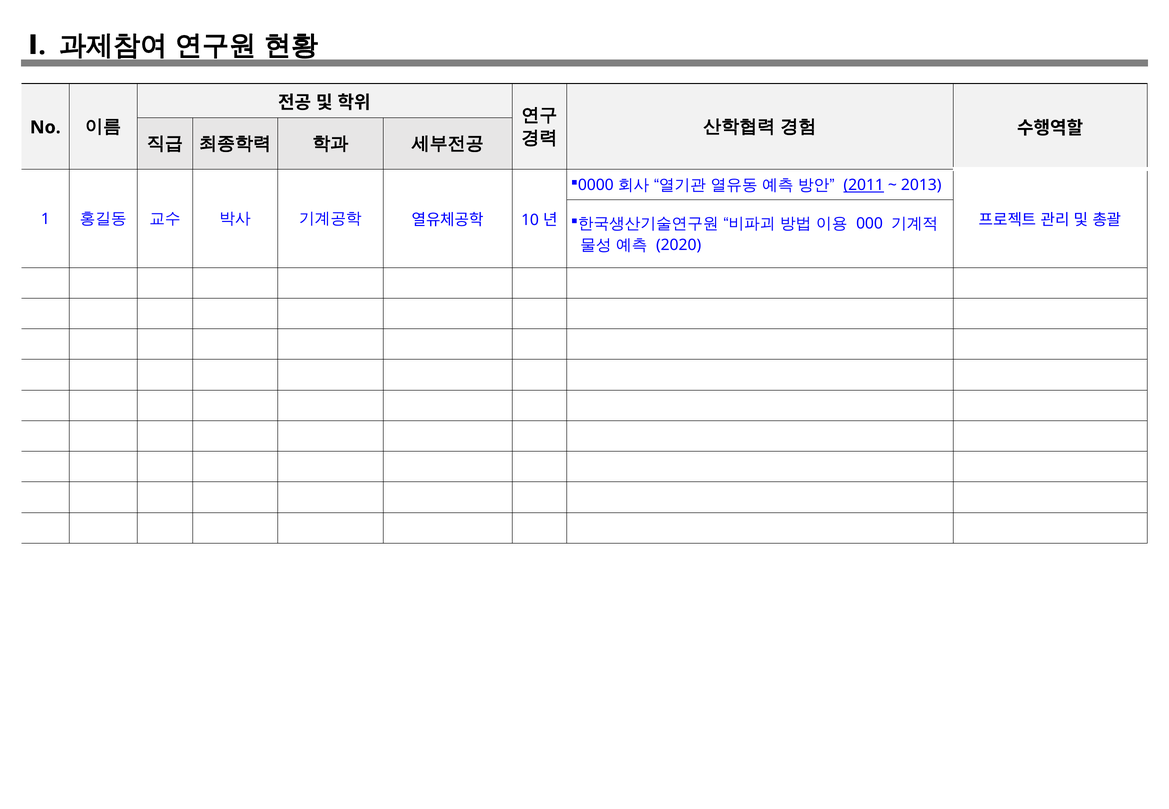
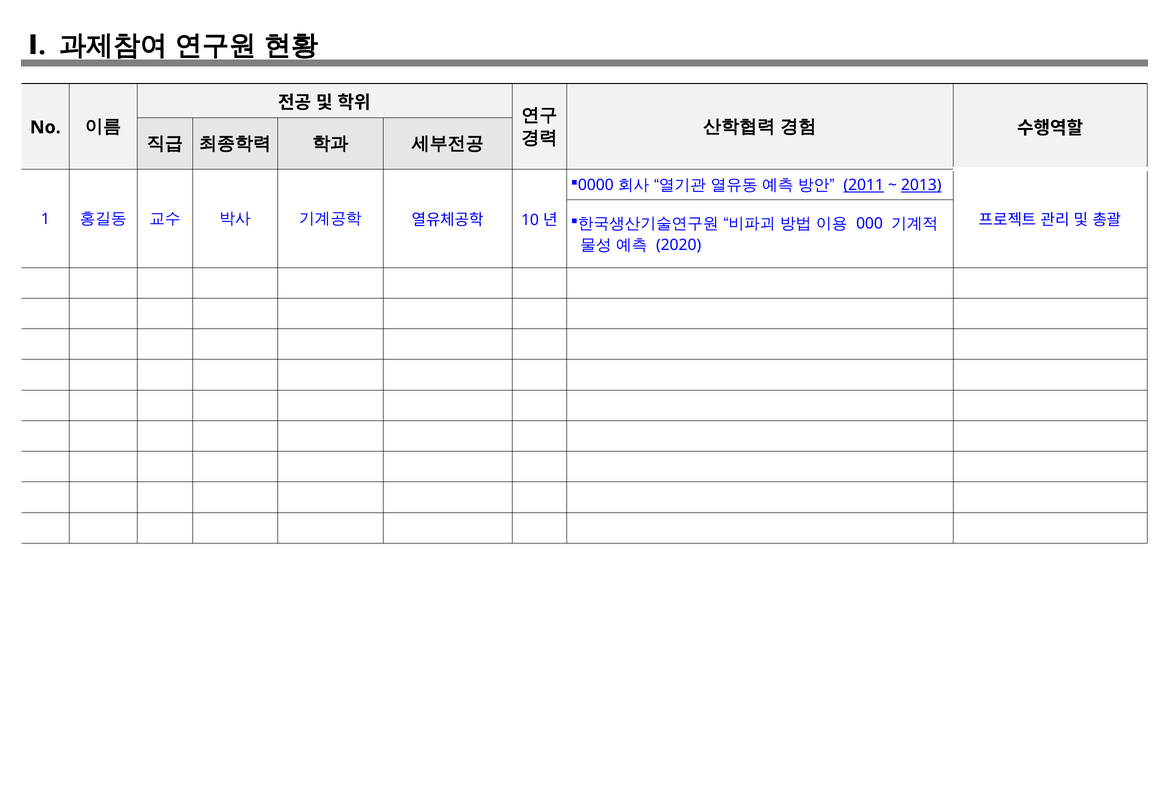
2013 underline: none -> present (921, 185)
